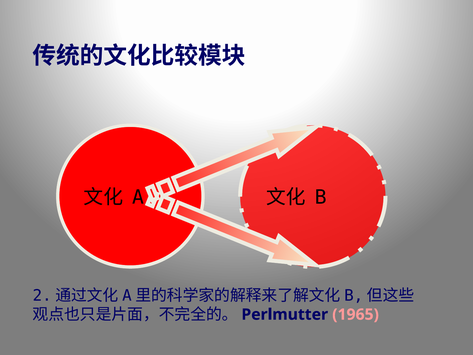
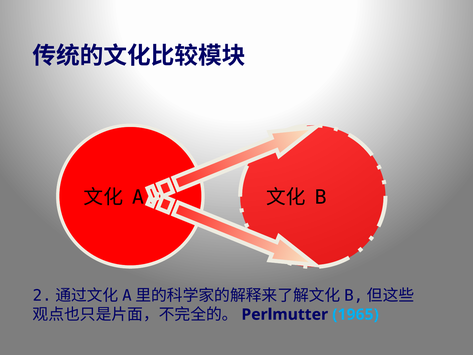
1965 colour: pink -> light blue (356, 314)
